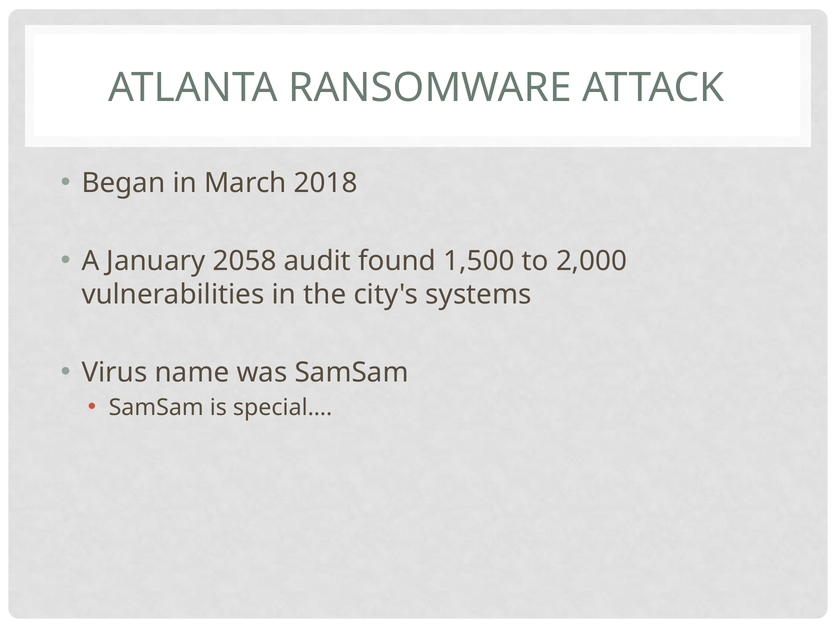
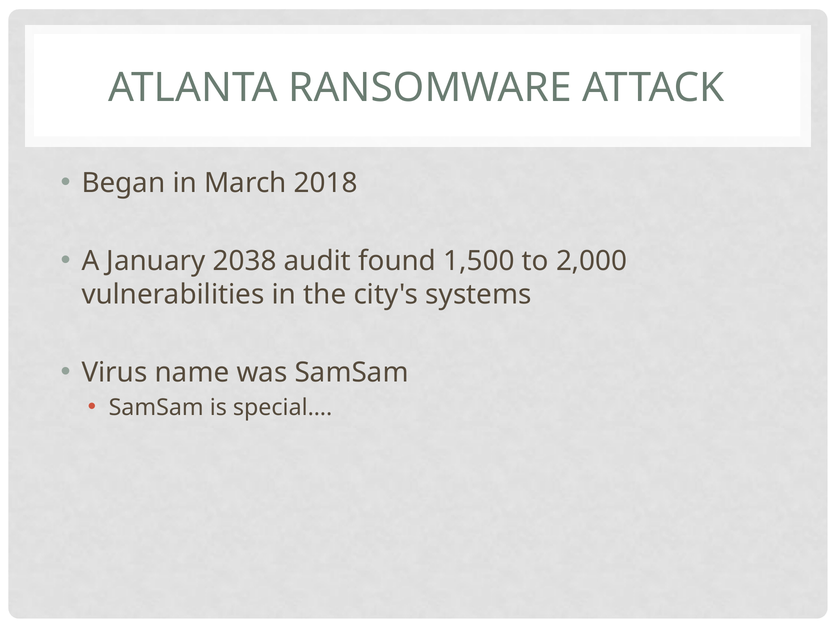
2058: 2058 -> 2038 (245, 261)
